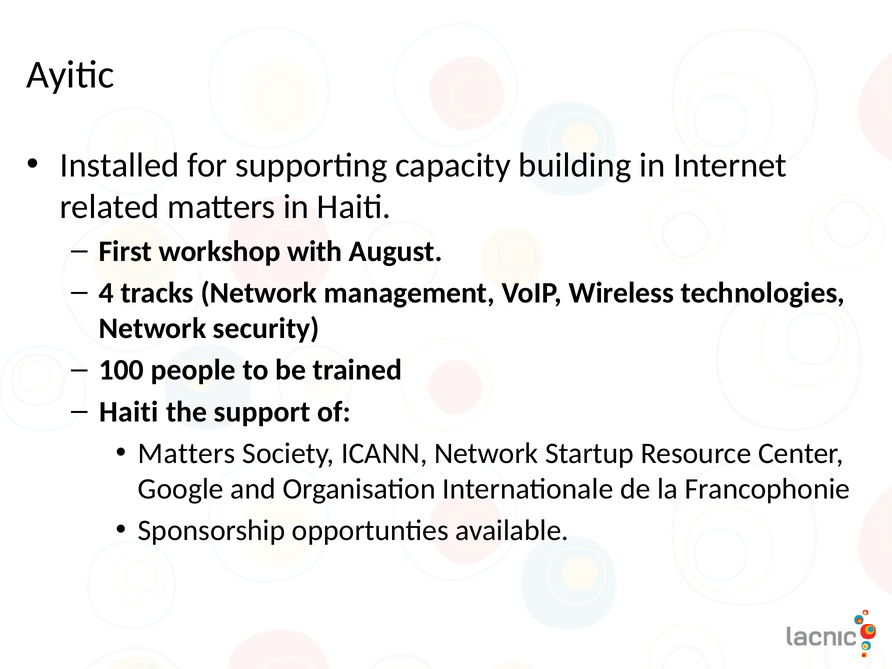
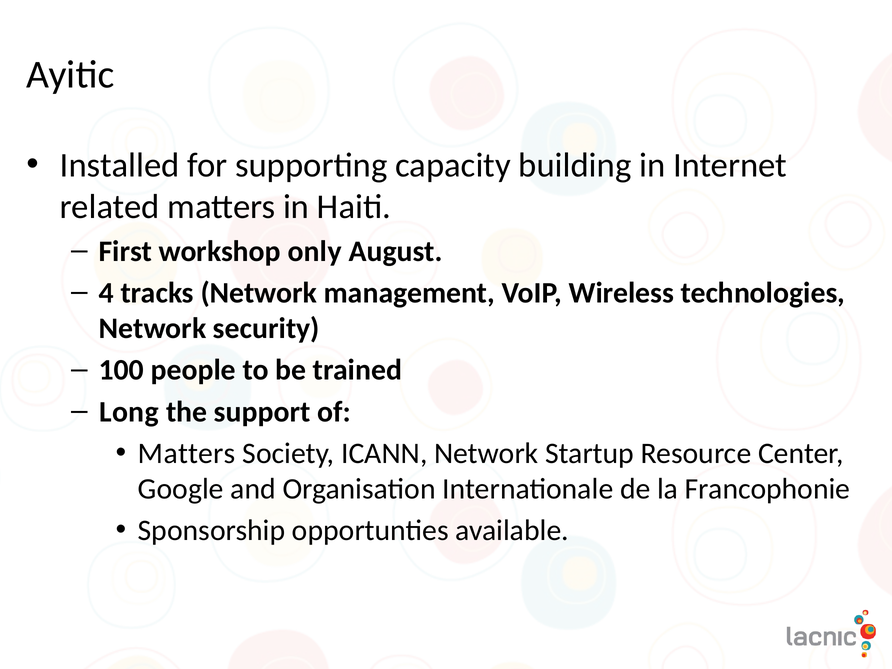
with: with -> only (315, 251)
Haiti: Haiti -> Long (129, 412)
